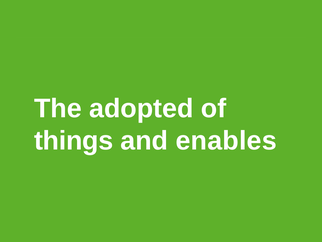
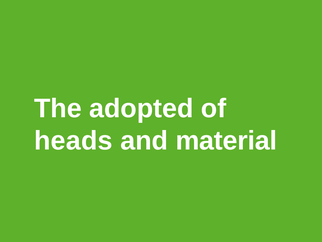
things: things -> heads (73, 140)
enables: enables -> material (226, 140)
